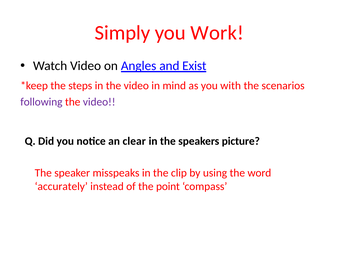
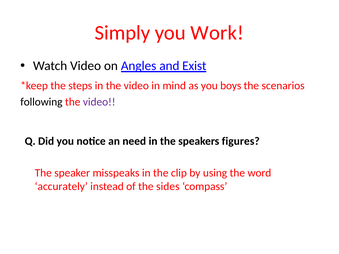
with: with -> boys (231, 86)
following colour: purple -> black (41, 102)
clear: clear -> need (134, 141)
picture: picture -> figures (241, 141)
point: point -> sides (168, 187)
